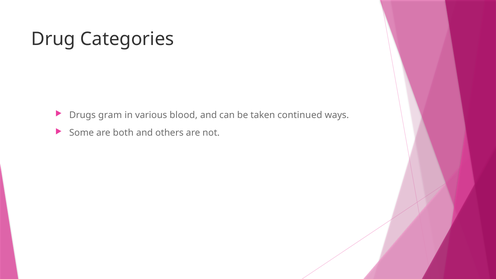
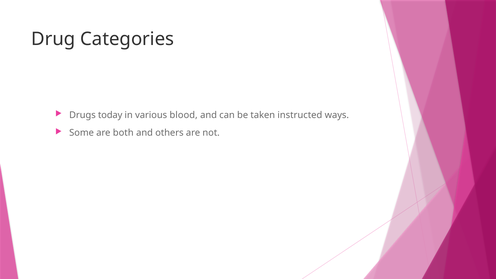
gram: gram -> today (110, 115)
continued: continued -> instructed (300, 115)
